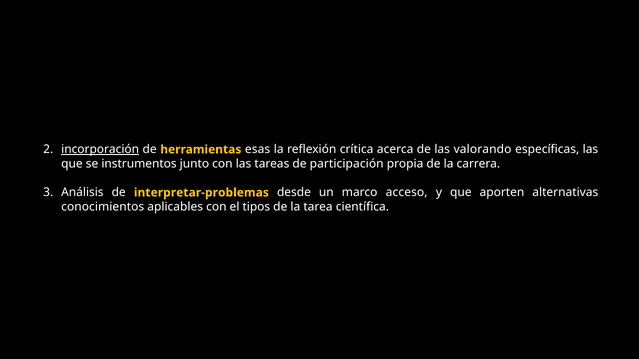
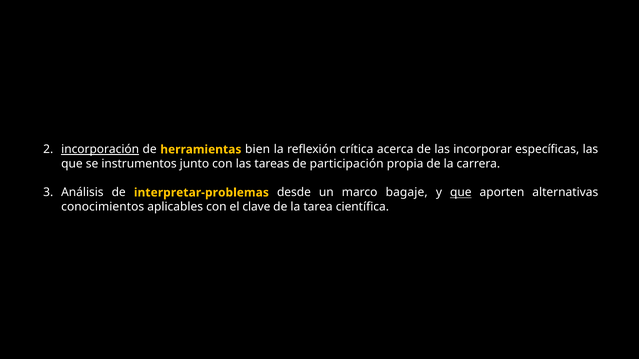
esas: esas -> bien (258, 150)
valorando: valorando -> incorporar (483, 150)
acceso: acceso -> bagaje (407, 193)
que underline: none -> present (461, 193)
tipos: tipos -> clave (256, 207)
